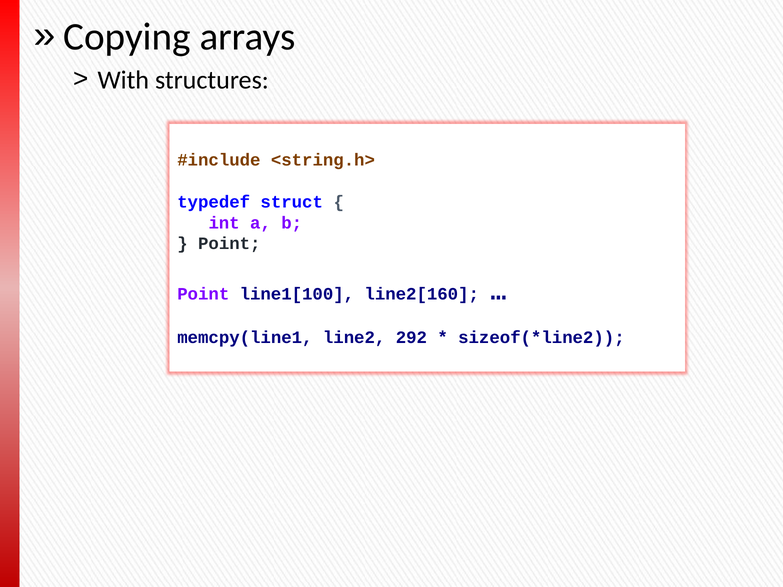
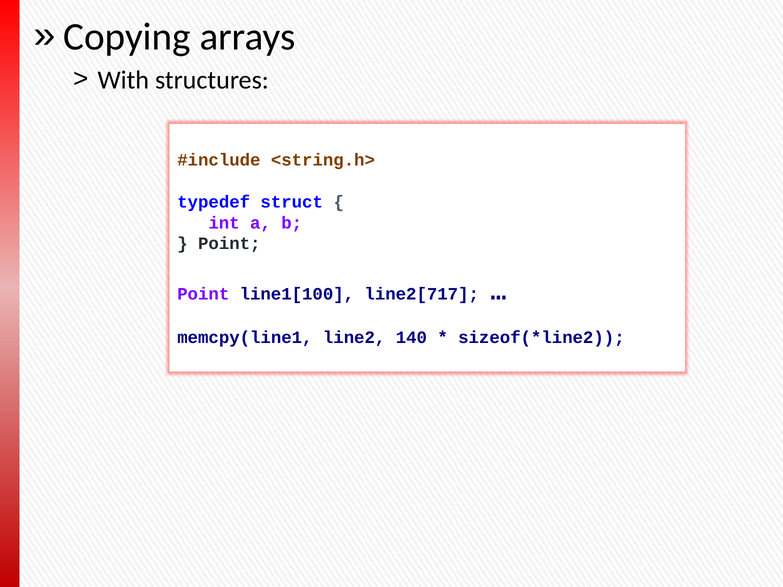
line2[160: line2[160 -> line2[717 (422, 294)
292: 292 -> 140 (411, 338)
